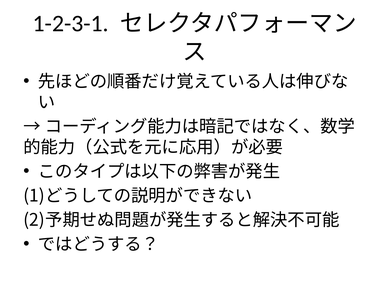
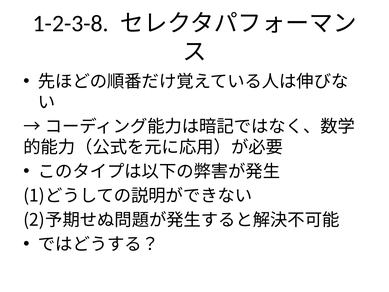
1-2-3-1: 1-2-3-1 -> 1-2-3-8 (71, 23)
